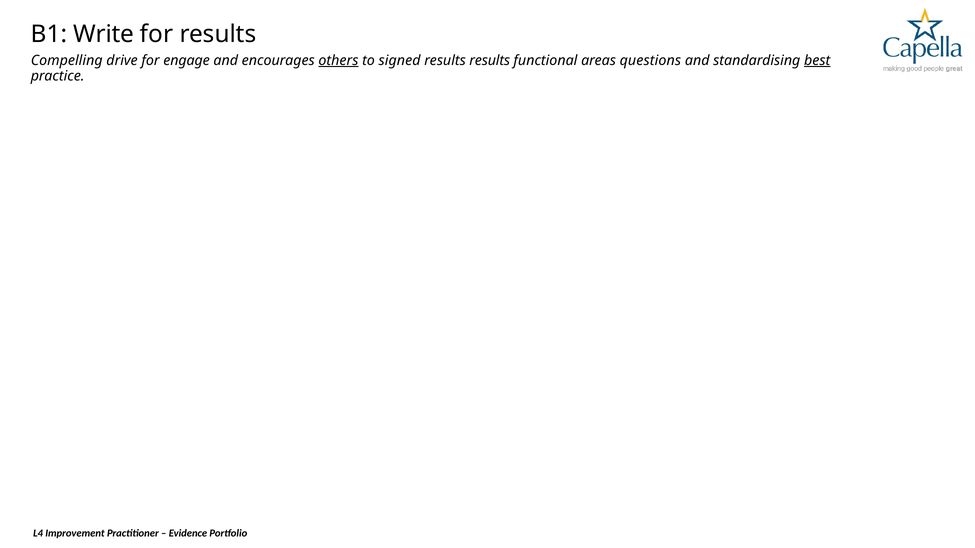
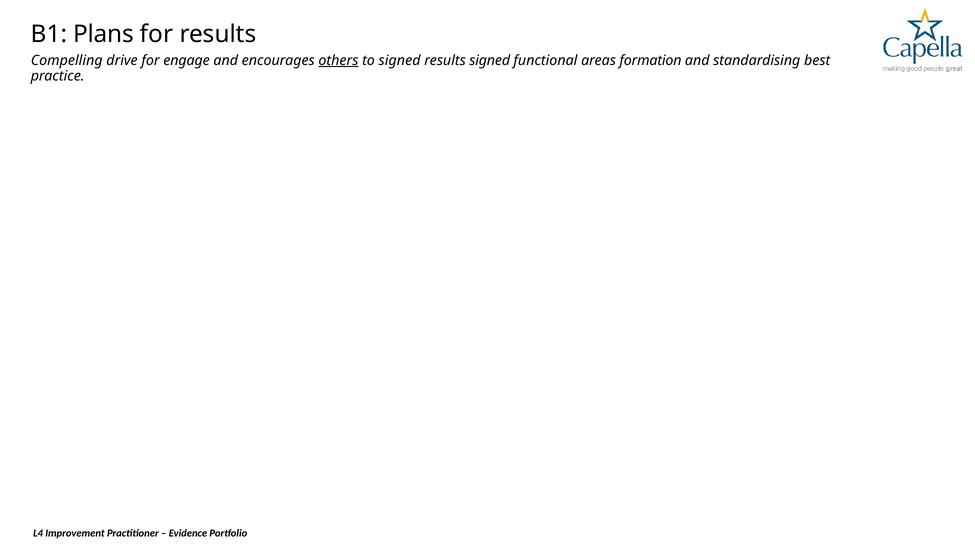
Write: Write -> Plans (104, 34)
results results: results -> signed (490, 61)
questions: questions -> formation (650, 61)
best underline: present -> none (817, 61)
